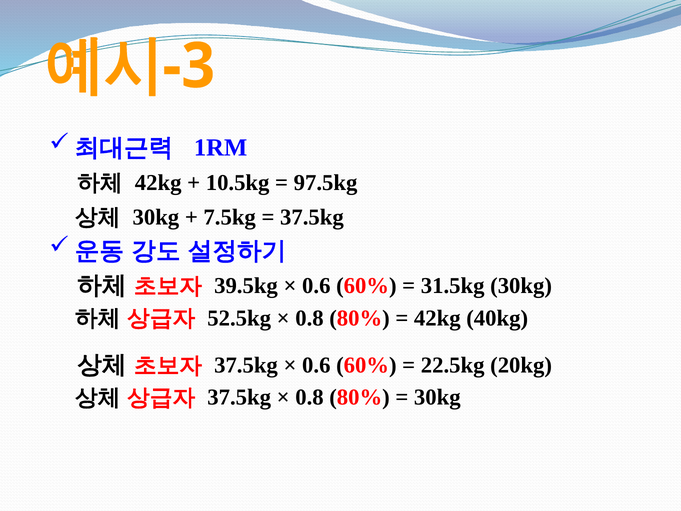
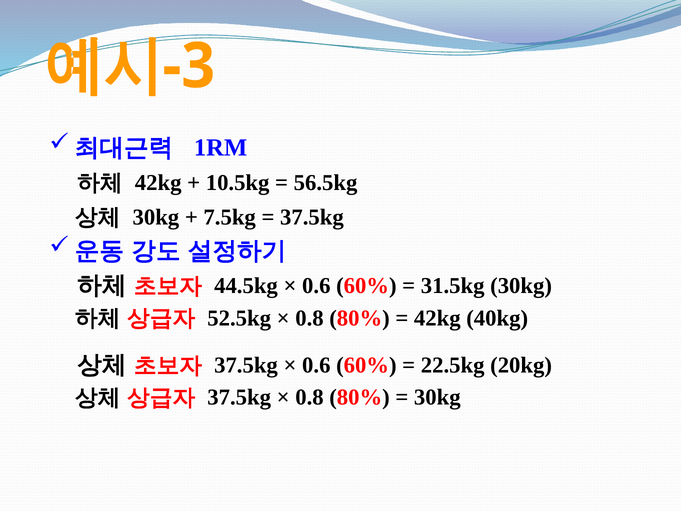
97.5kg: 97.5kg -> 56.5kg (326, 183)
39.5kg: 39.5kg -> 44.5kg (246, 286)
